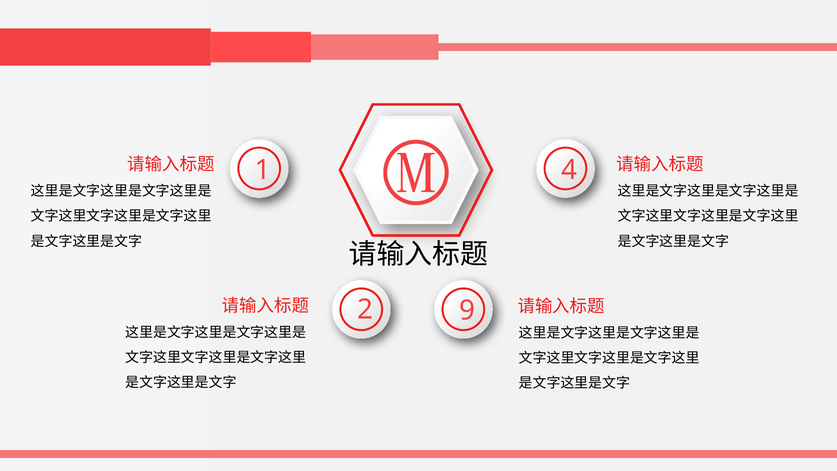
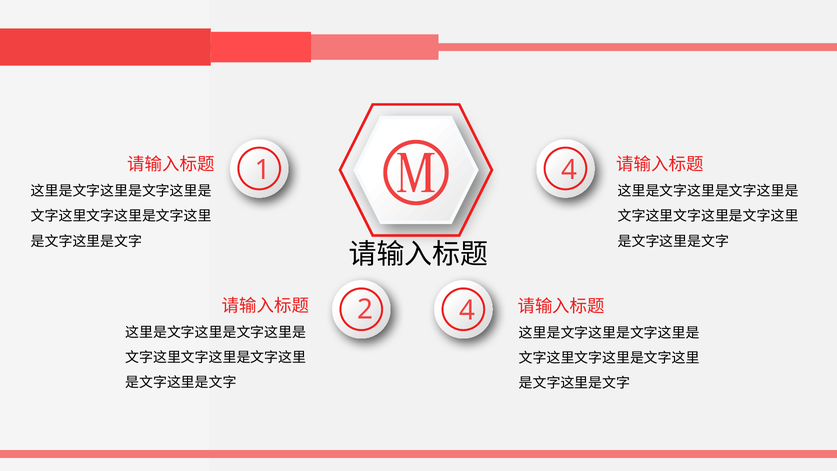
2 9: 9 -> 4 (467, 311)
